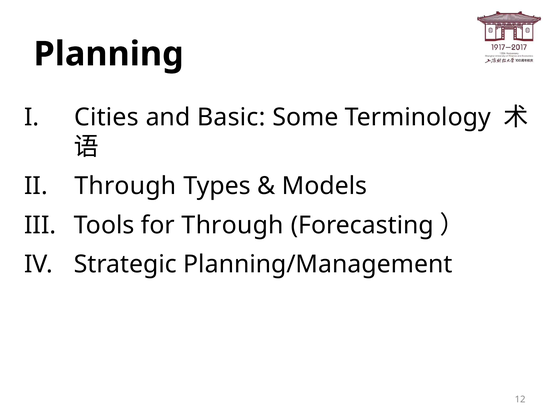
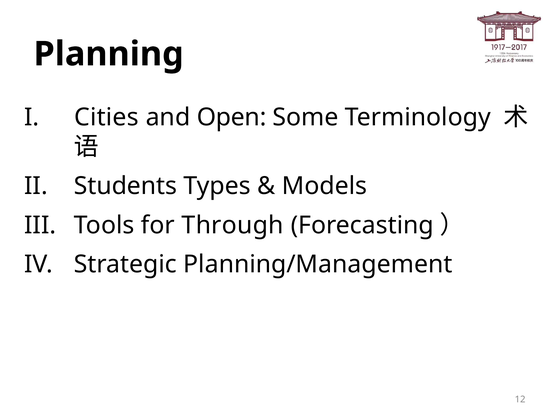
Basic: Basic -> Open (232, 117)
Through: Through -> Students (126, 186)
